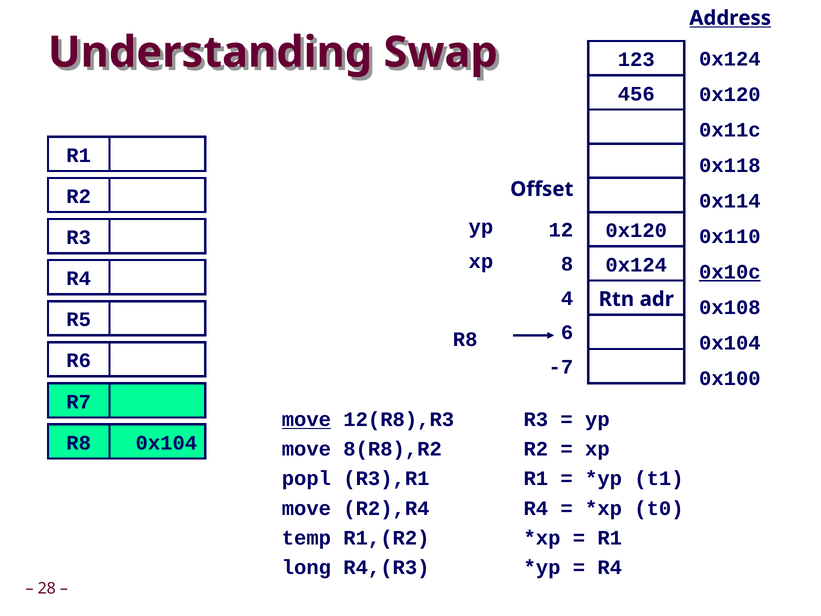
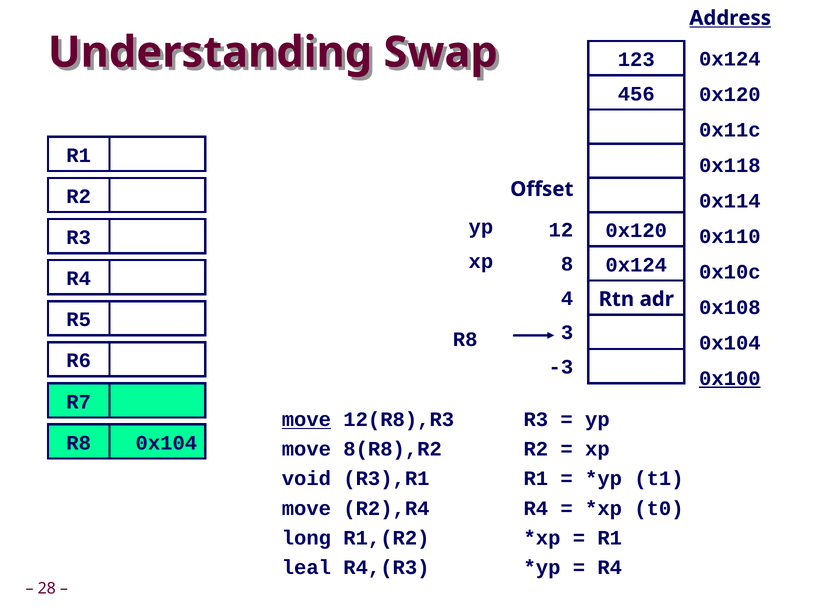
0x10c underline: present -> none (730, 272)
6: 6 -> 3 (567, 332)
-7: -7 -> -3 (561, 367)
0x100 underline: none -> present (730, 378)
popl: popl -> void (306, 479)
temp: temp -> long (306, 538)
long: long -> leal (306, 567)
